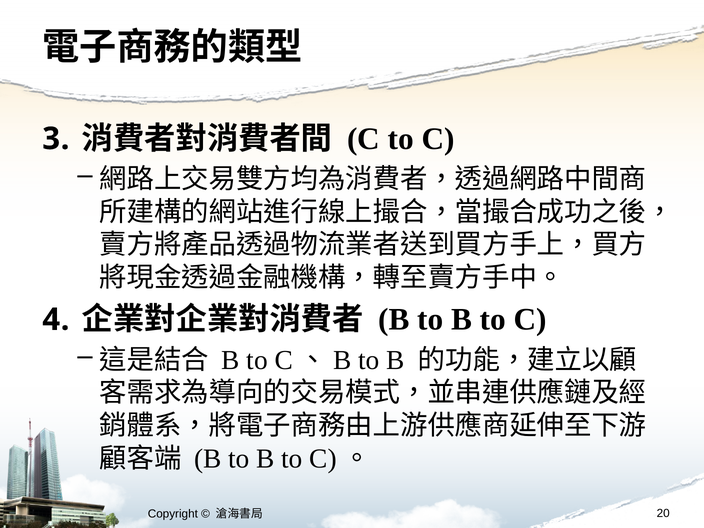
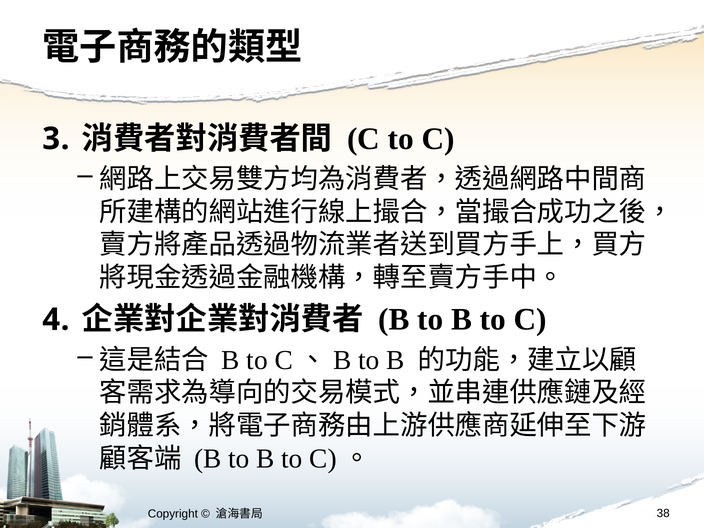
20: 20 -> 38 (663, 513)
